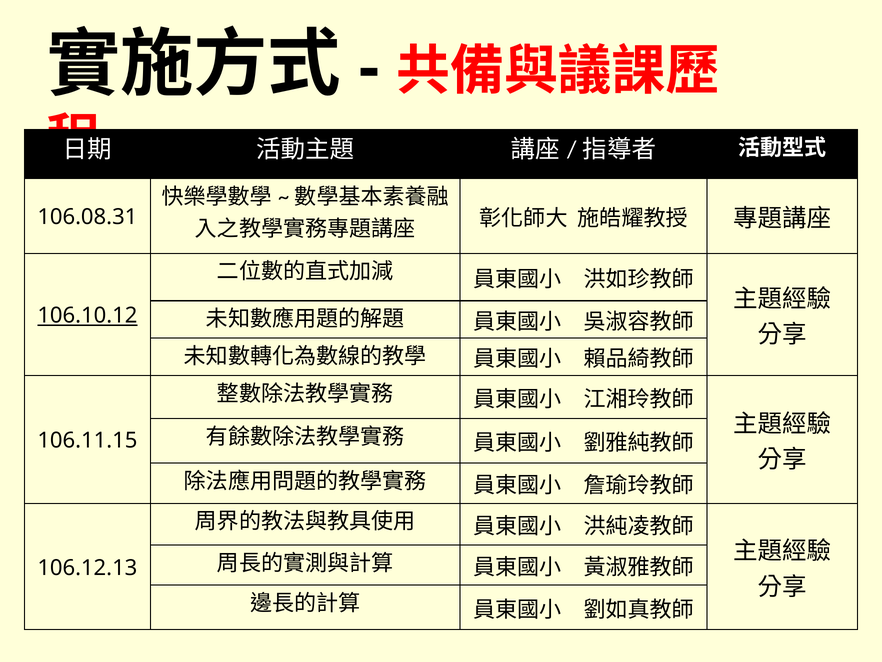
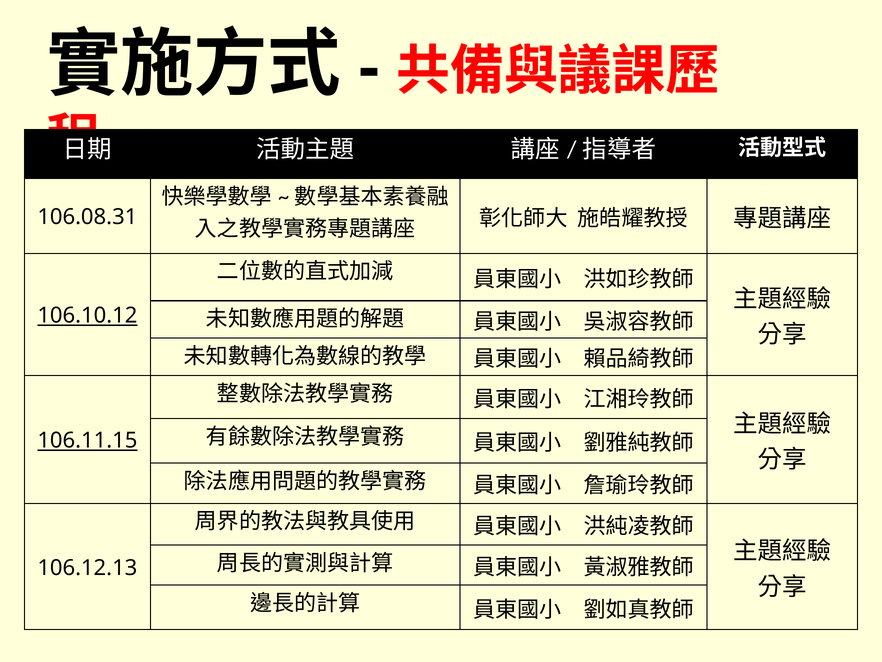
106.11.15 underline: none -> present (87, 440)
